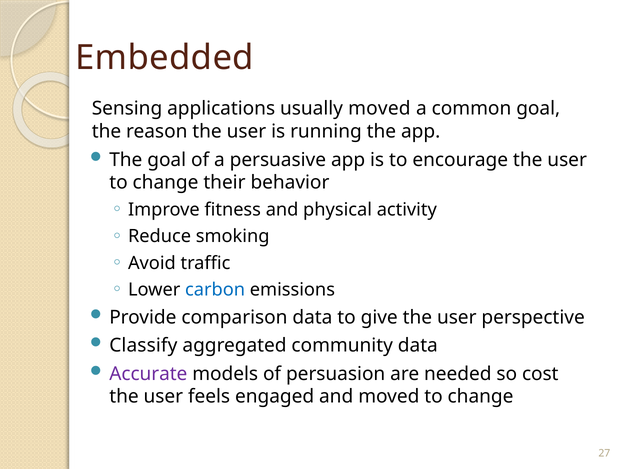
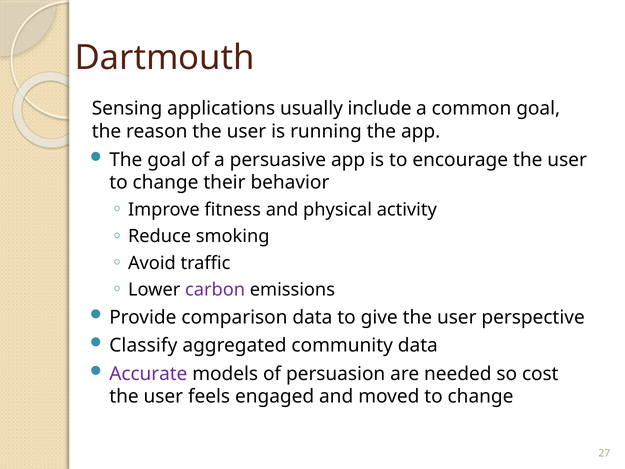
Embedded: Embedded -> Dartmouth (165, 58)
usually moved: moved -> include (380, 109)
carbon colour: blue -> purple (215, 290)
